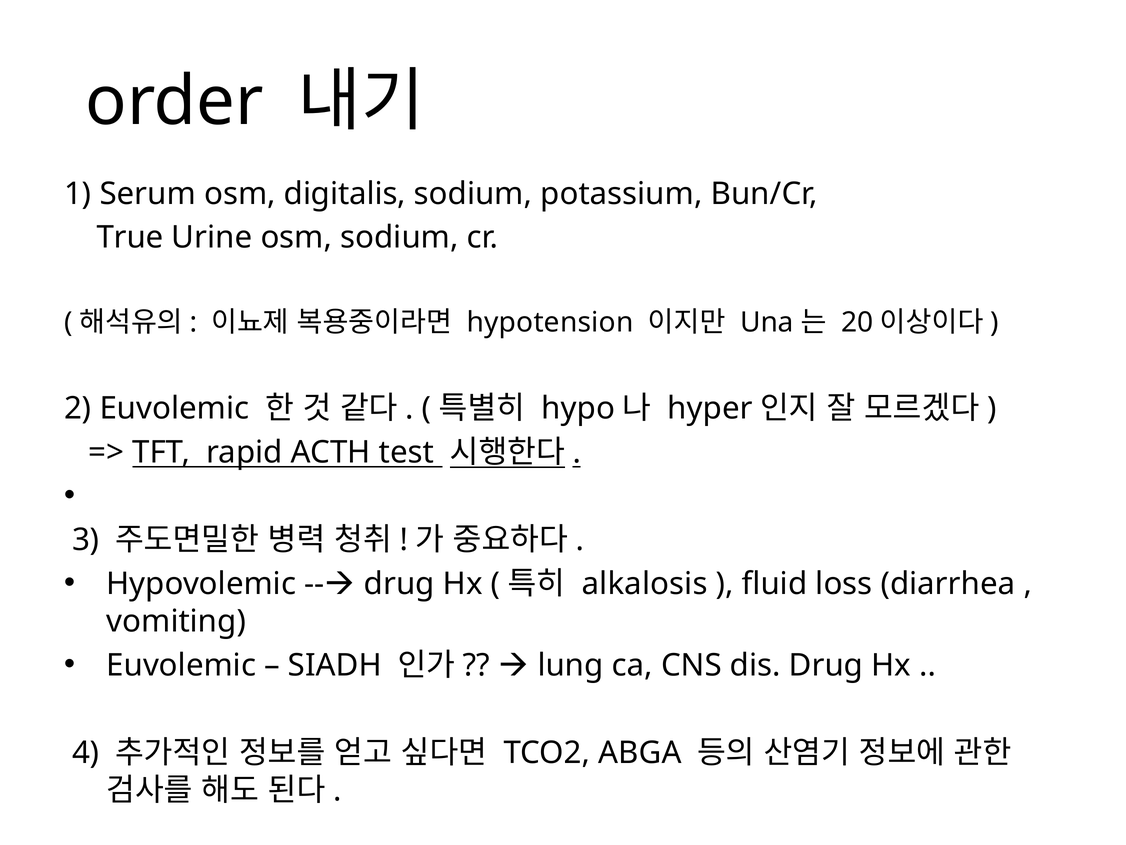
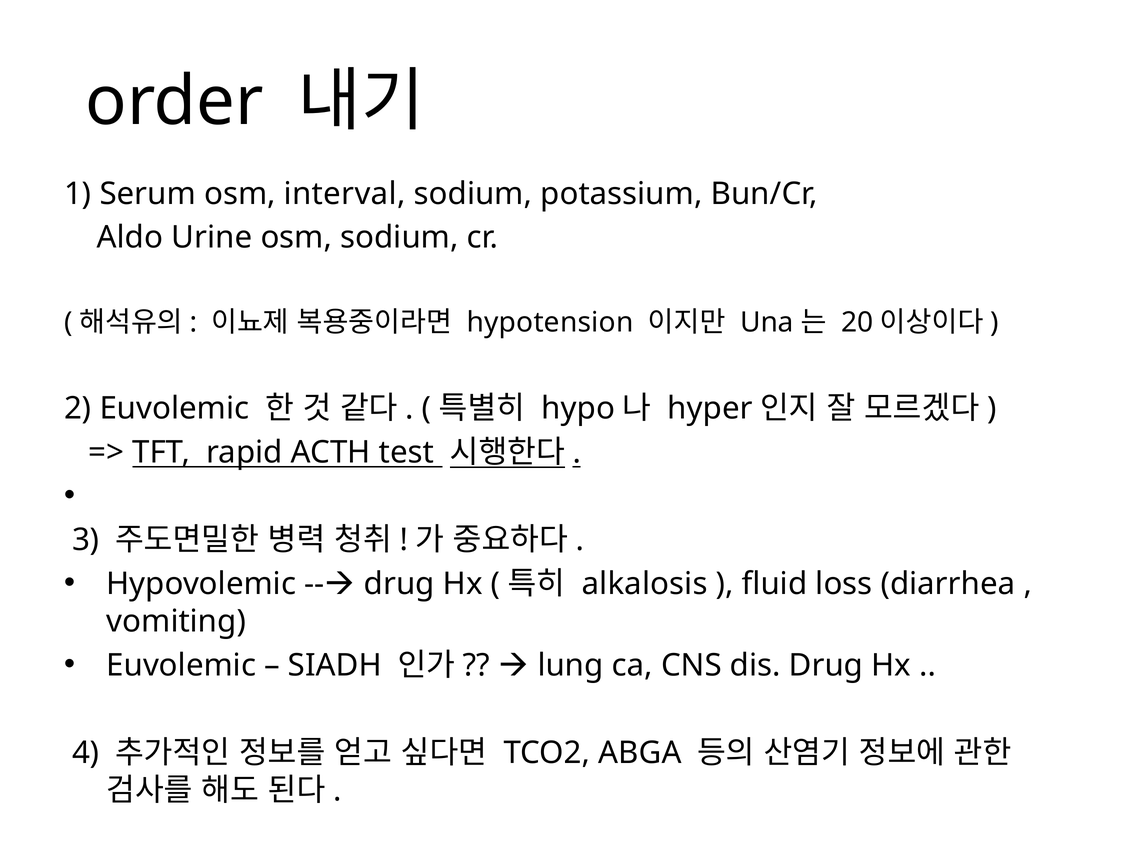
digitalis: digitalis -> interval (345, 194)
True: True -> Aldo (130, 238)
